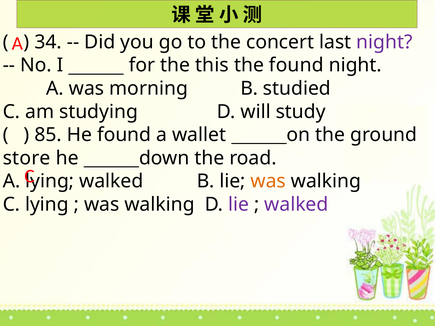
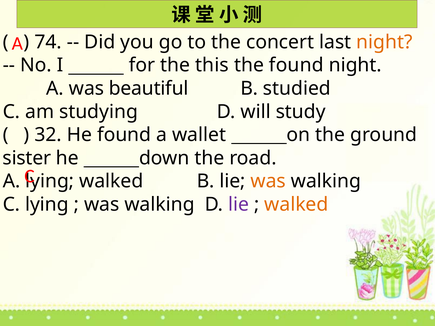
34: 34 -> 74 (48, 42)
night colour: purple -> orange (384, 42)
morning: morning -> beautiful (149, 89)
85: 85 -> 32 (48, 135)
store: store -> sister (27, 158)
walked colour: purple -> orange (296, 205)
